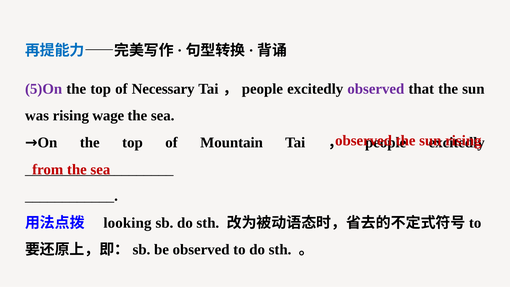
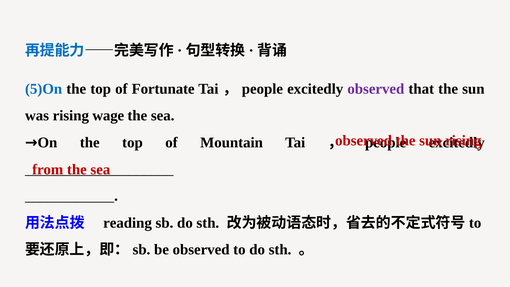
5)On colour: purple -> blue (44, 89)
Necessary: Necessary -> Fortunate (163, 89)
looking: looking -> reading (128, 223)
